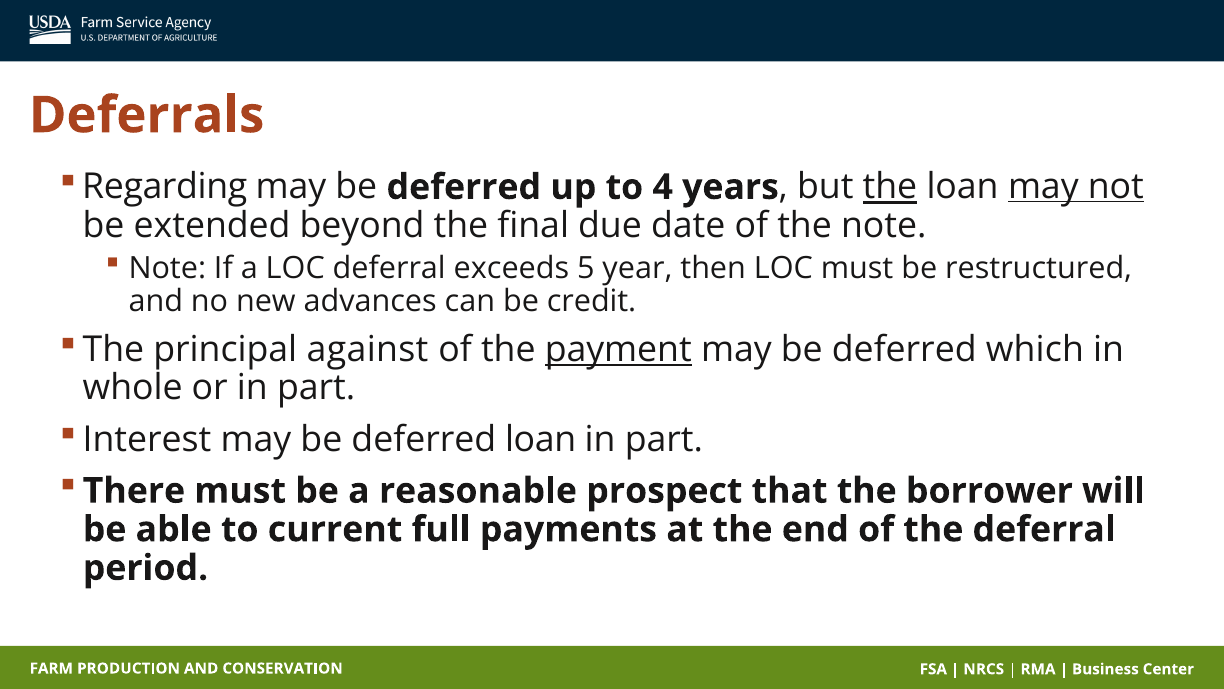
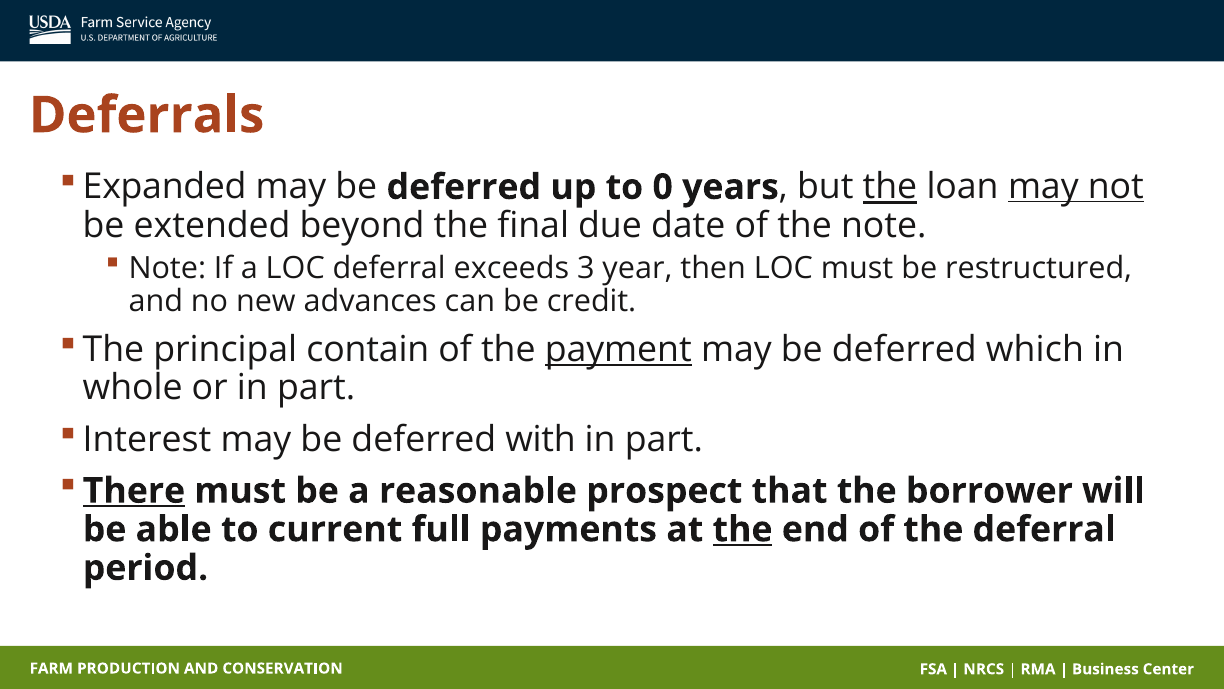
Regarding: Regarding -> Expanded (165, 187)
4: 4 -> 0 (663, 187)
5: 5 -> 3 (586, 268)
against: against -> contain (368, 349)
deferred loan: loan -> with (541, 439)
There underline: none -> present (134, 491)
the underline: none -> present (743, 529)
